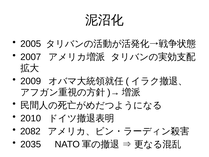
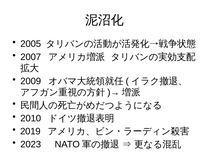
2082: 2082 -> 2019 (30, 131)
2035: 2035 -> 2023 (31, 144)
